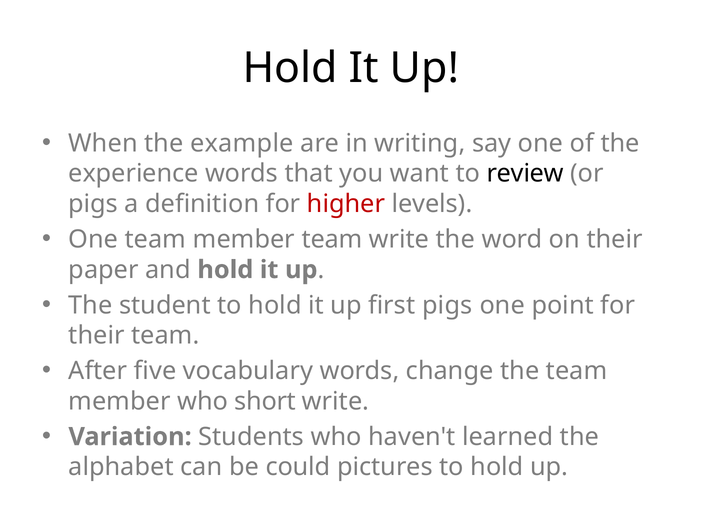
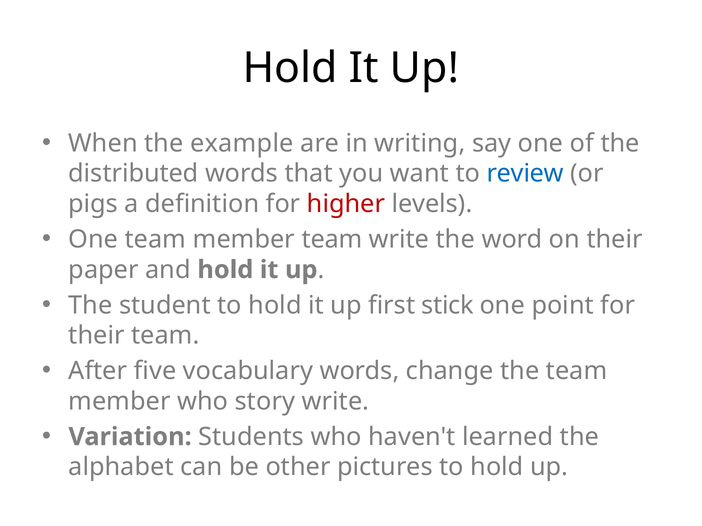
experience: experience -> distributed (134, 174)
review colour: black -> blue (525, 174)
first pigs: pigs -> stick (448, 305)
short: short -> story (265, 402)
could: could -> other (298, 468)
